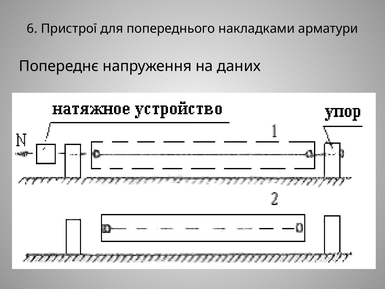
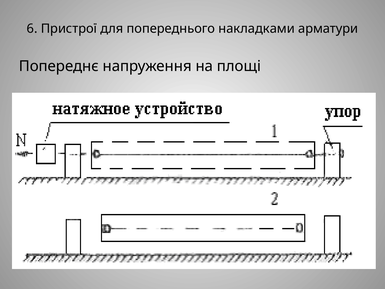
даних: даних -> площі (239, 66)
